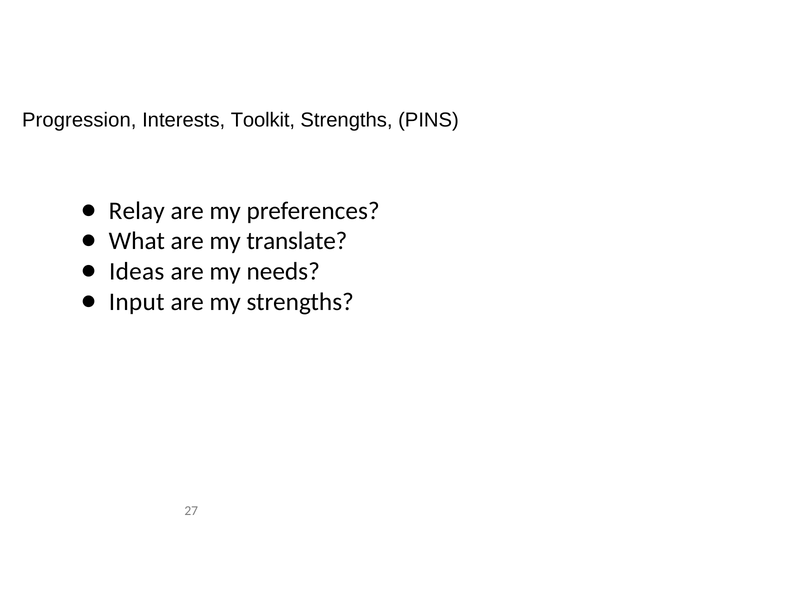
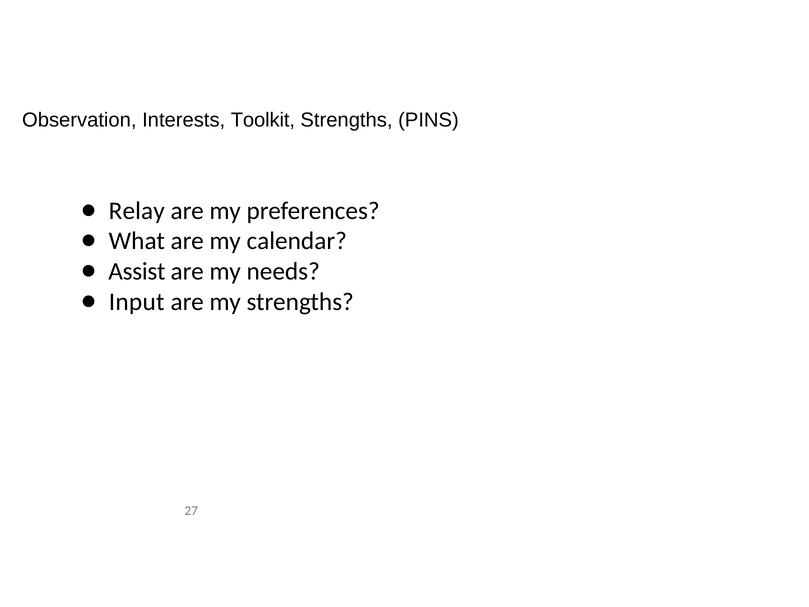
Progression: Progression -> Observation (79, 120)
translate: translate -> calendar (297, 241)
Ideas: Ideas -> Assist (137, 271)
